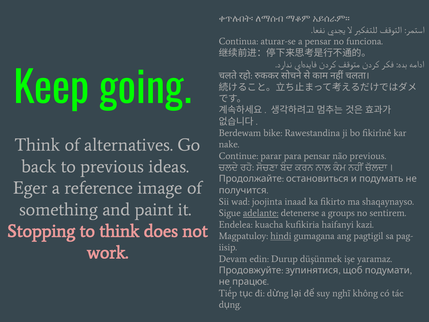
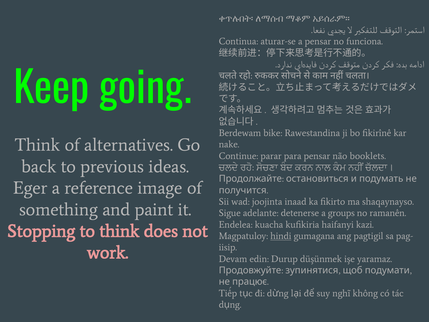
não previous: previous -> booklets (368, 156)
adelante underline: present -> none (261, 213)
sentirem: sentirem -> ramanên (388, 213)
